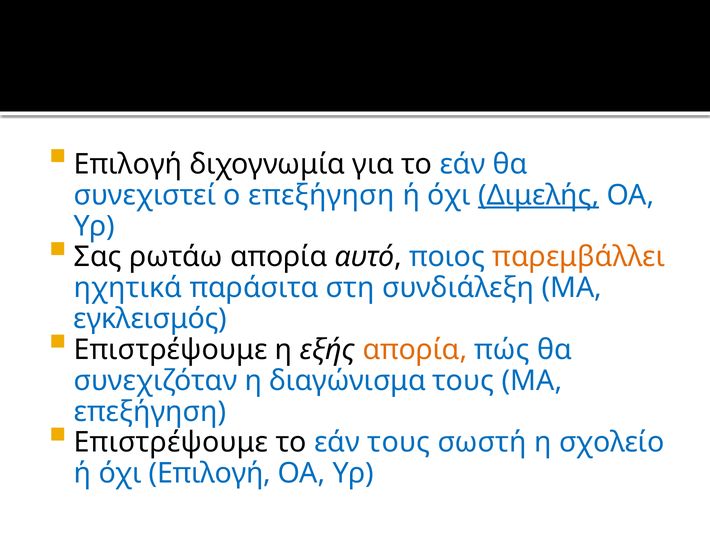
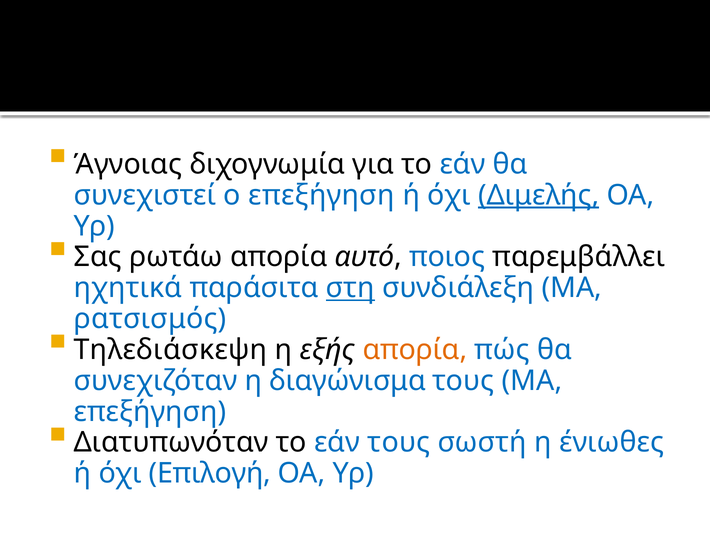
Επιλογή: Επιλογή -> Άγνοιας (128, 164)
παρεμβάλλει colour: orange -> black (579, 257)
στη underline: none -> present (350, 288)
εγκλεισμός: εγκλεισμός -> ρατσισμός (150, 319)
Επιστρέψουμε: Επιστρέψουμε -> Τηλεδιάσκεψη (171, 349)
Επιστρέψουμε: Επιστρέψουμε -> Διατυπωνόταν (171, 442)
σχολείο: σχολείο -> ένιωθες (612, 442)
